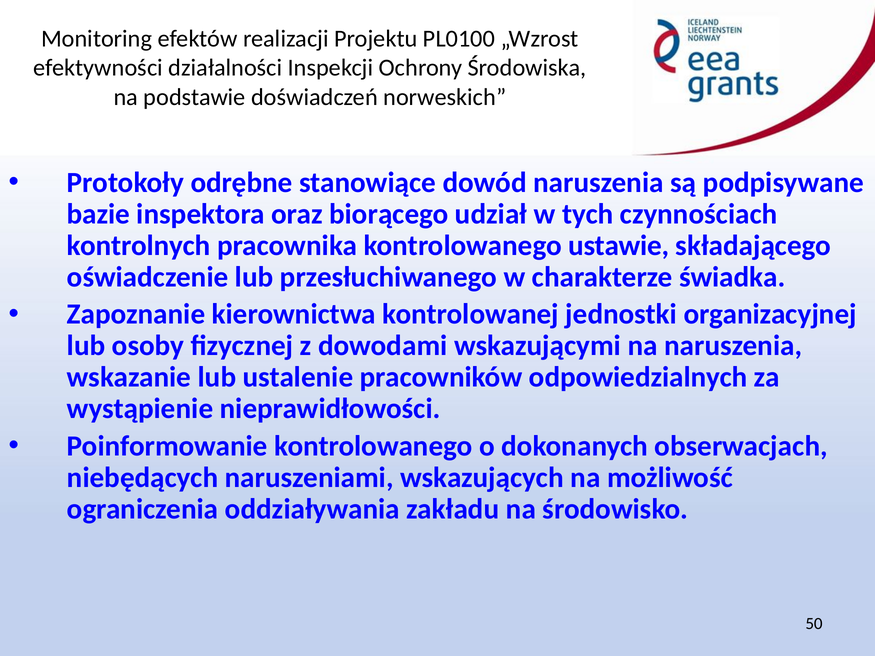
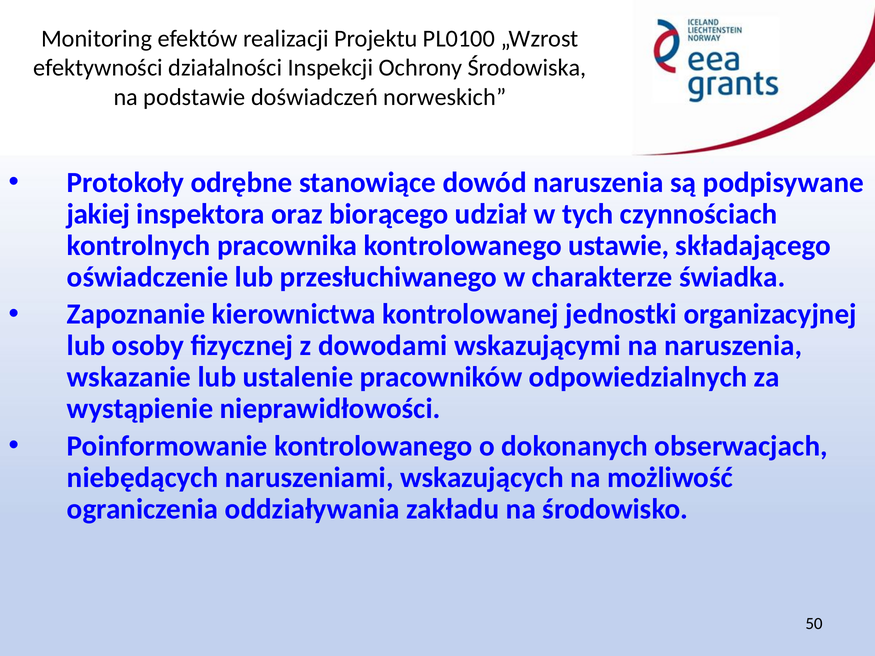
bazie: bazie -> jakiej (99, 214)
